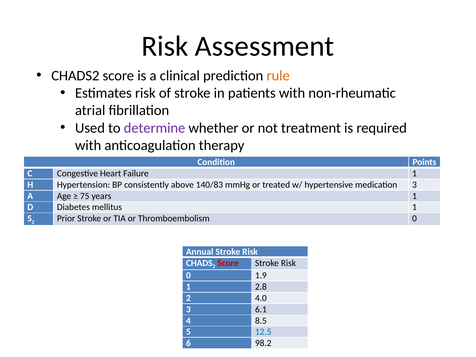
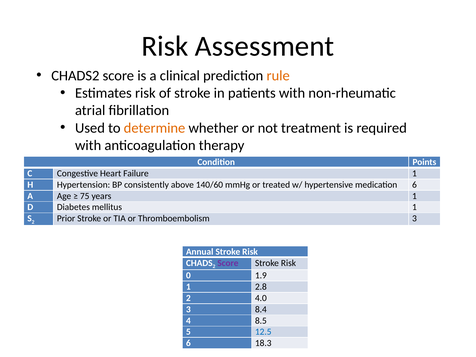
determine colour: purple -> orange (155, 128)
140/83: 140/83 -> 140/60 (209, 185)
medication 3: 3 -> 6 (414, 185)
Thromboembolism 0: 0 -> 3 (414, 219)
Score colour: red -> purple (228, 263)
6.1: 6.1 -> 8.4 (261, 309)
98.2: 98.2 -> 18.3 (263, 343)
